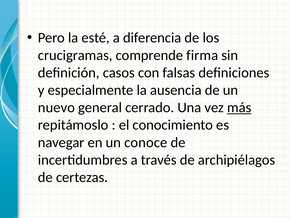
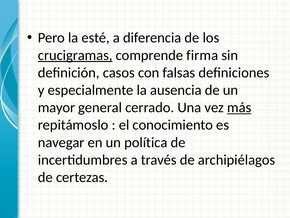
crucigramas underline: none -> present (75, 55)
nuevo: nuevo -> mayor (57, 107)
conoce: conoce -> política (146, 142)
